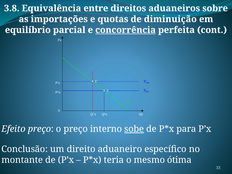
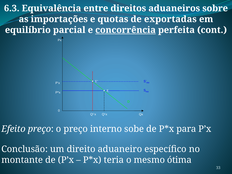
3.8: 3.8 -> 6.3 (12, 8)
diminuição: diminuição -> exportadas (170, 19)
sobe underline: present -> none (134, 129)
